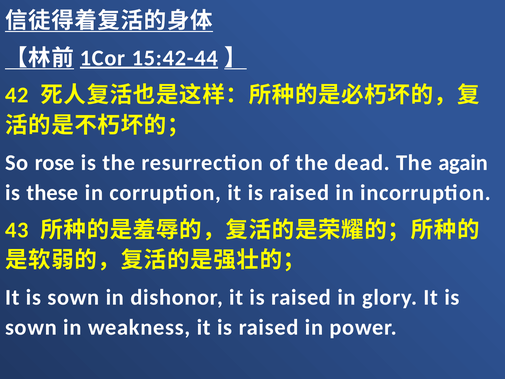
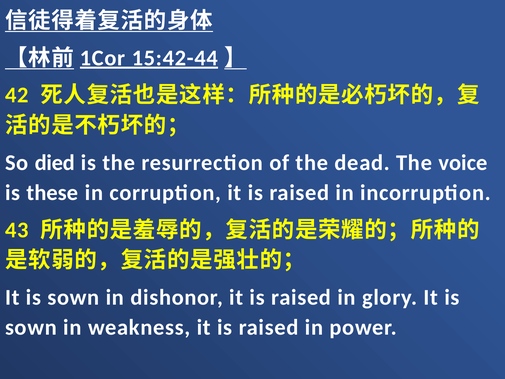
rose: rose -> died (55, 162)
again: again -> voice (463, 162)
